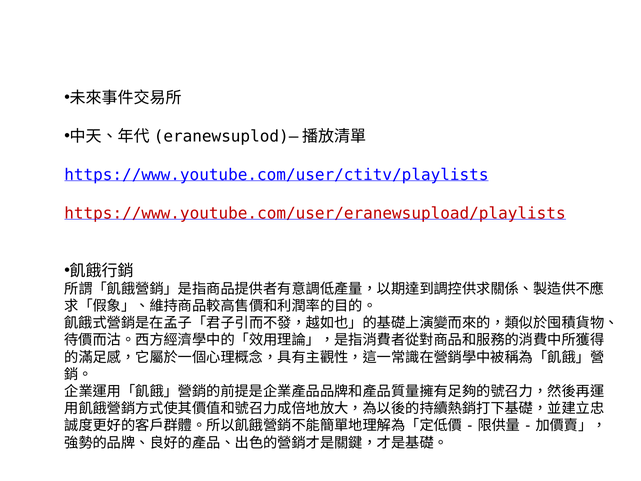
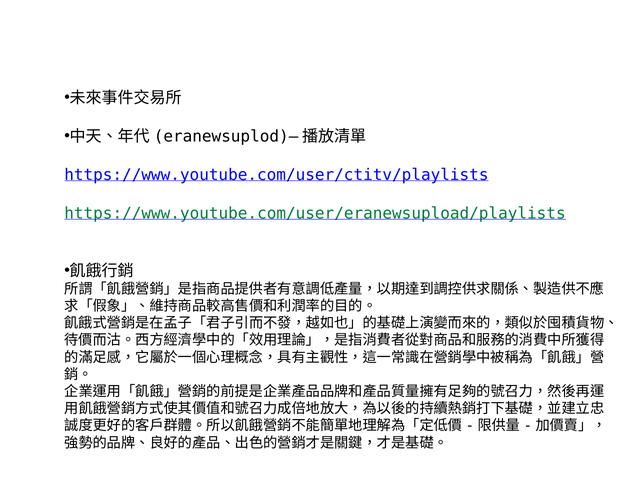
https://www.youtube.com/user/eranewsupload/playlists colour: red -> green (315, 213)
